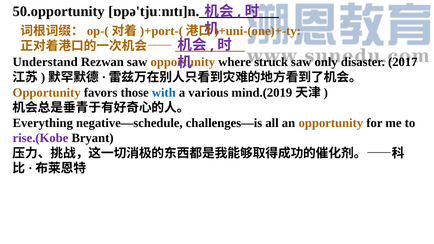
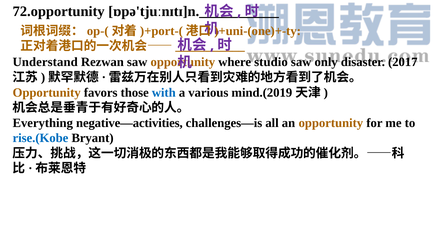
50.opportunity: 50.opportunity -> 72.opportunity (59, 11)
struck: struck -> studio (271, 62)
negative—schedule: negative—schedule -> negative—activities (129, 123)
rise.(Kobe colour: purple -> blue (40, 138)
